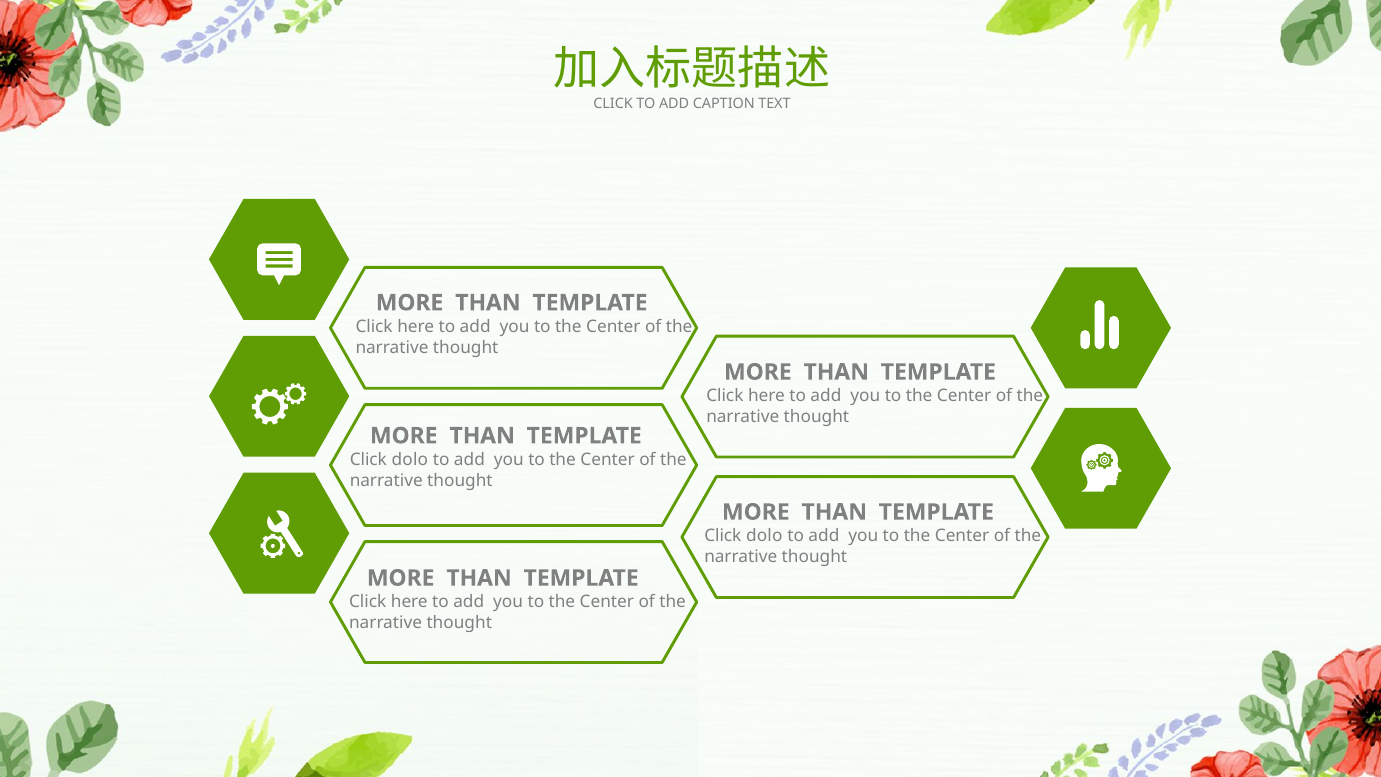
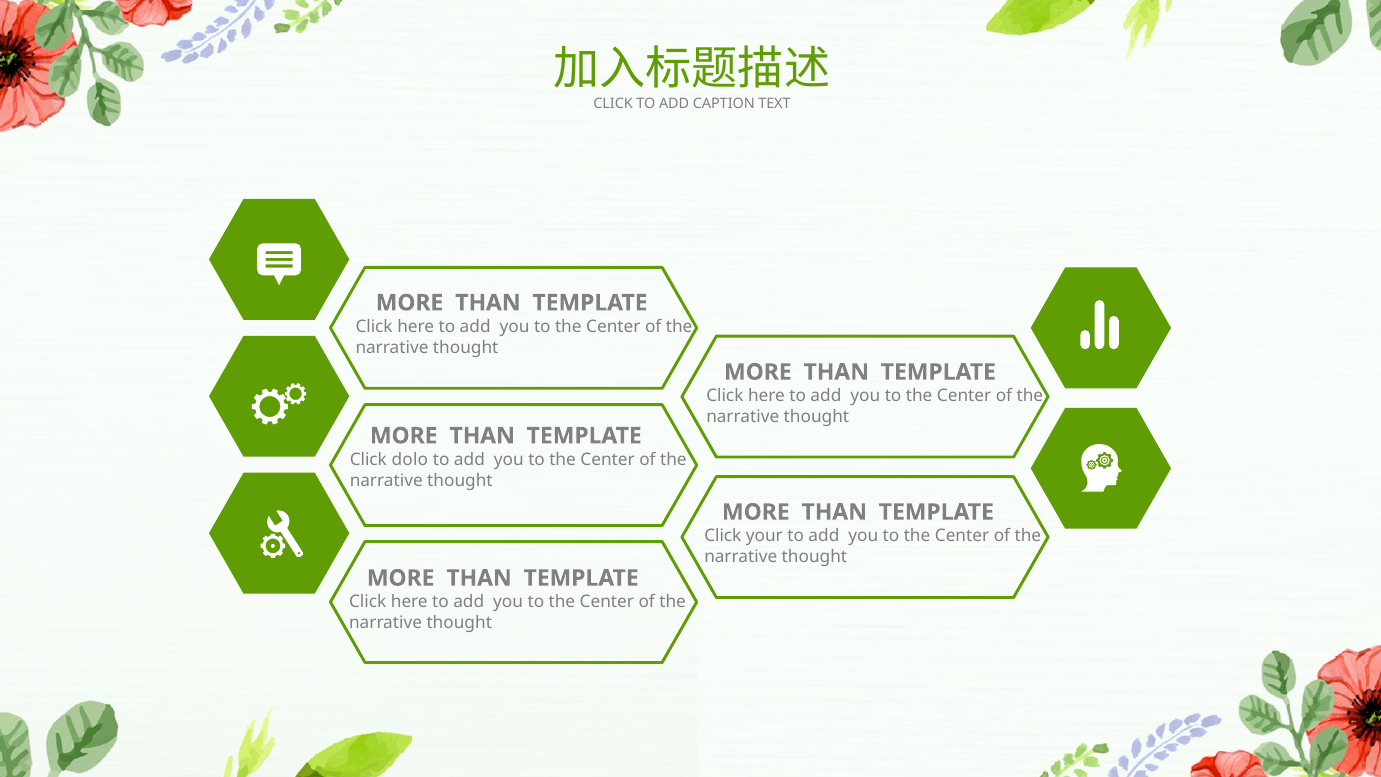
dolo: dolo -> your (764, 536)
